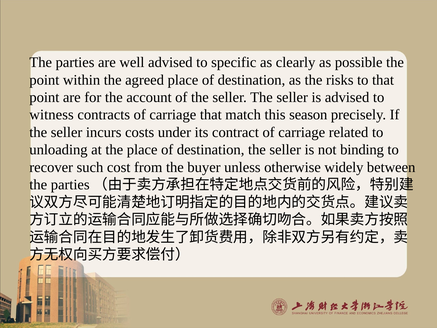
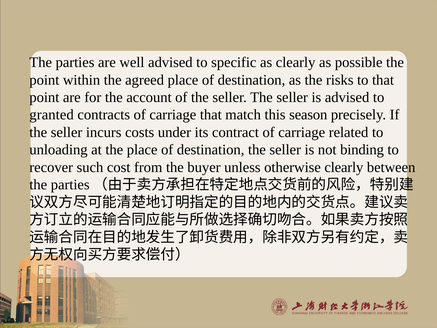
witness: witness -> granted (52, 115)
otherwise widely: widely -> clearly (344, 167)
